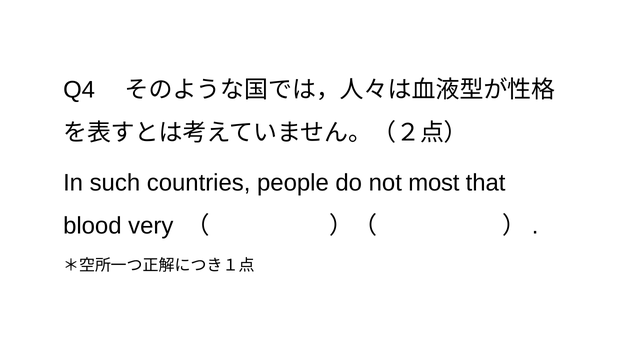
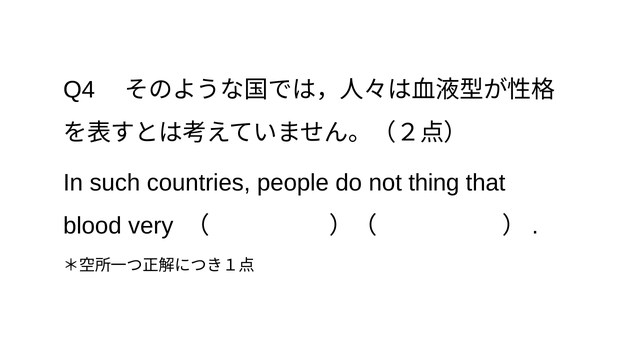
most: most -> thing (434, 183)
